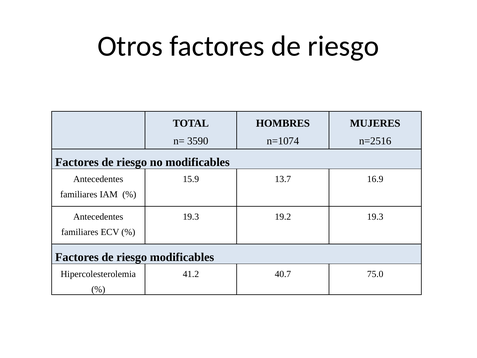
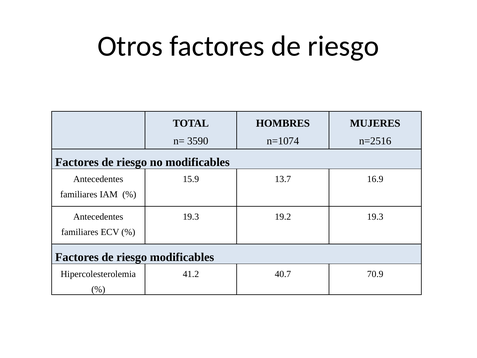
75.0: 75.0 -> 70.9 (375, 274)
